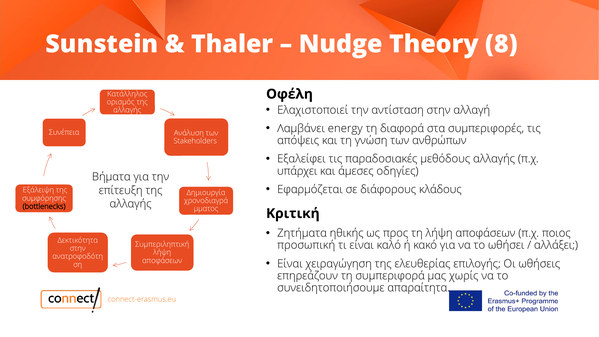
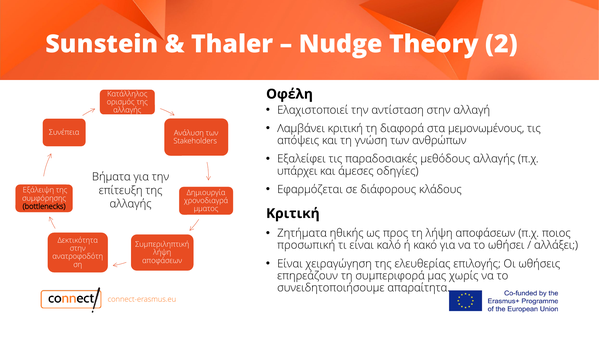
8: 8 -> 2 (501, 44)
Λαμβάνει energy: energy -> κριτική (345, 128)
συμπεριφορές: συμπεριφορές -> μεμονωμένους (486, 128)
